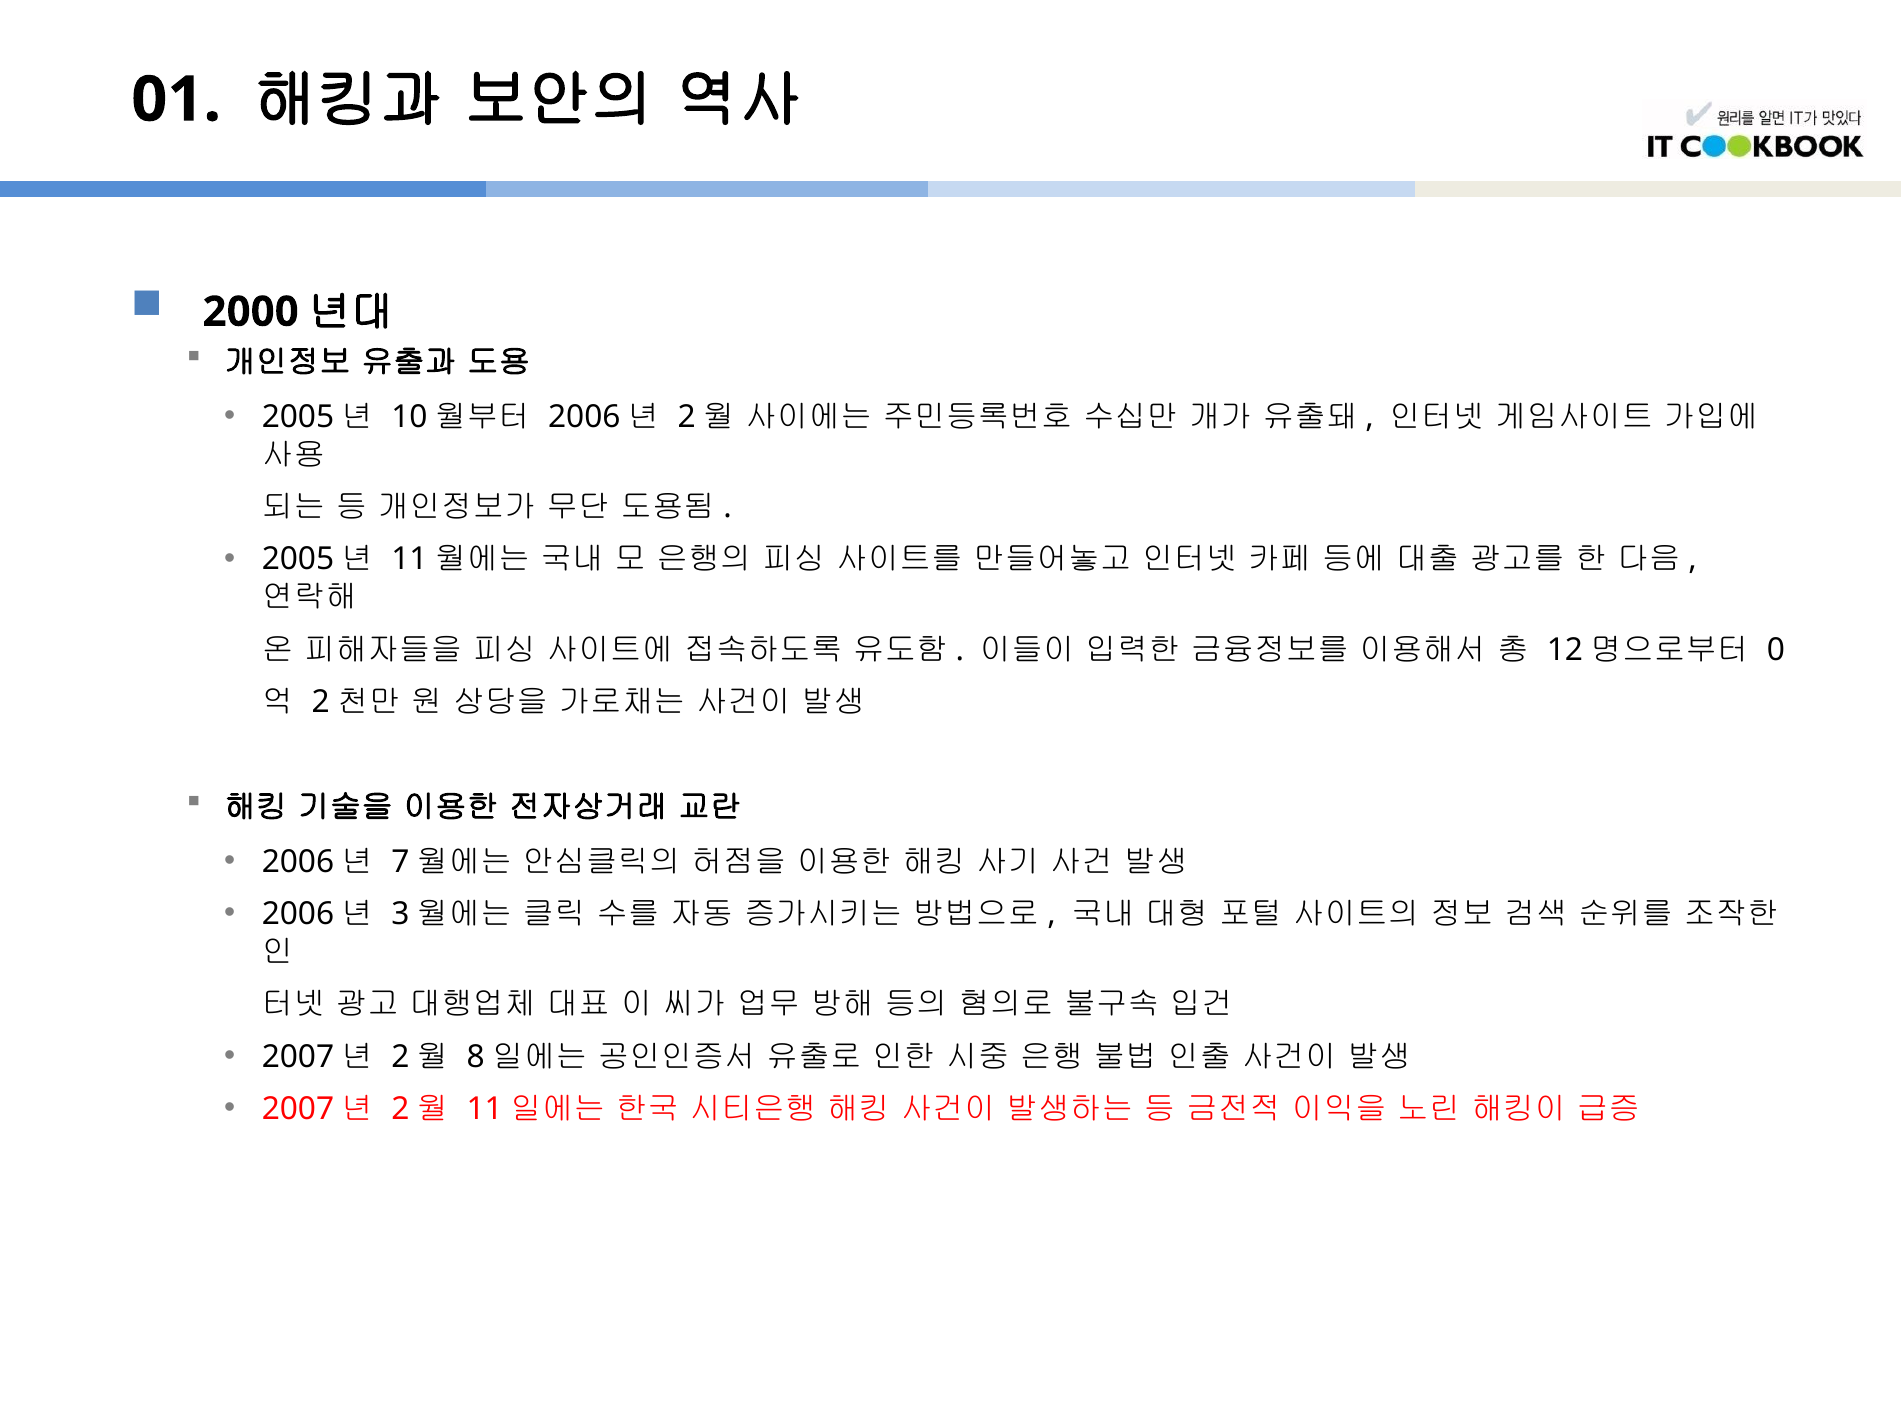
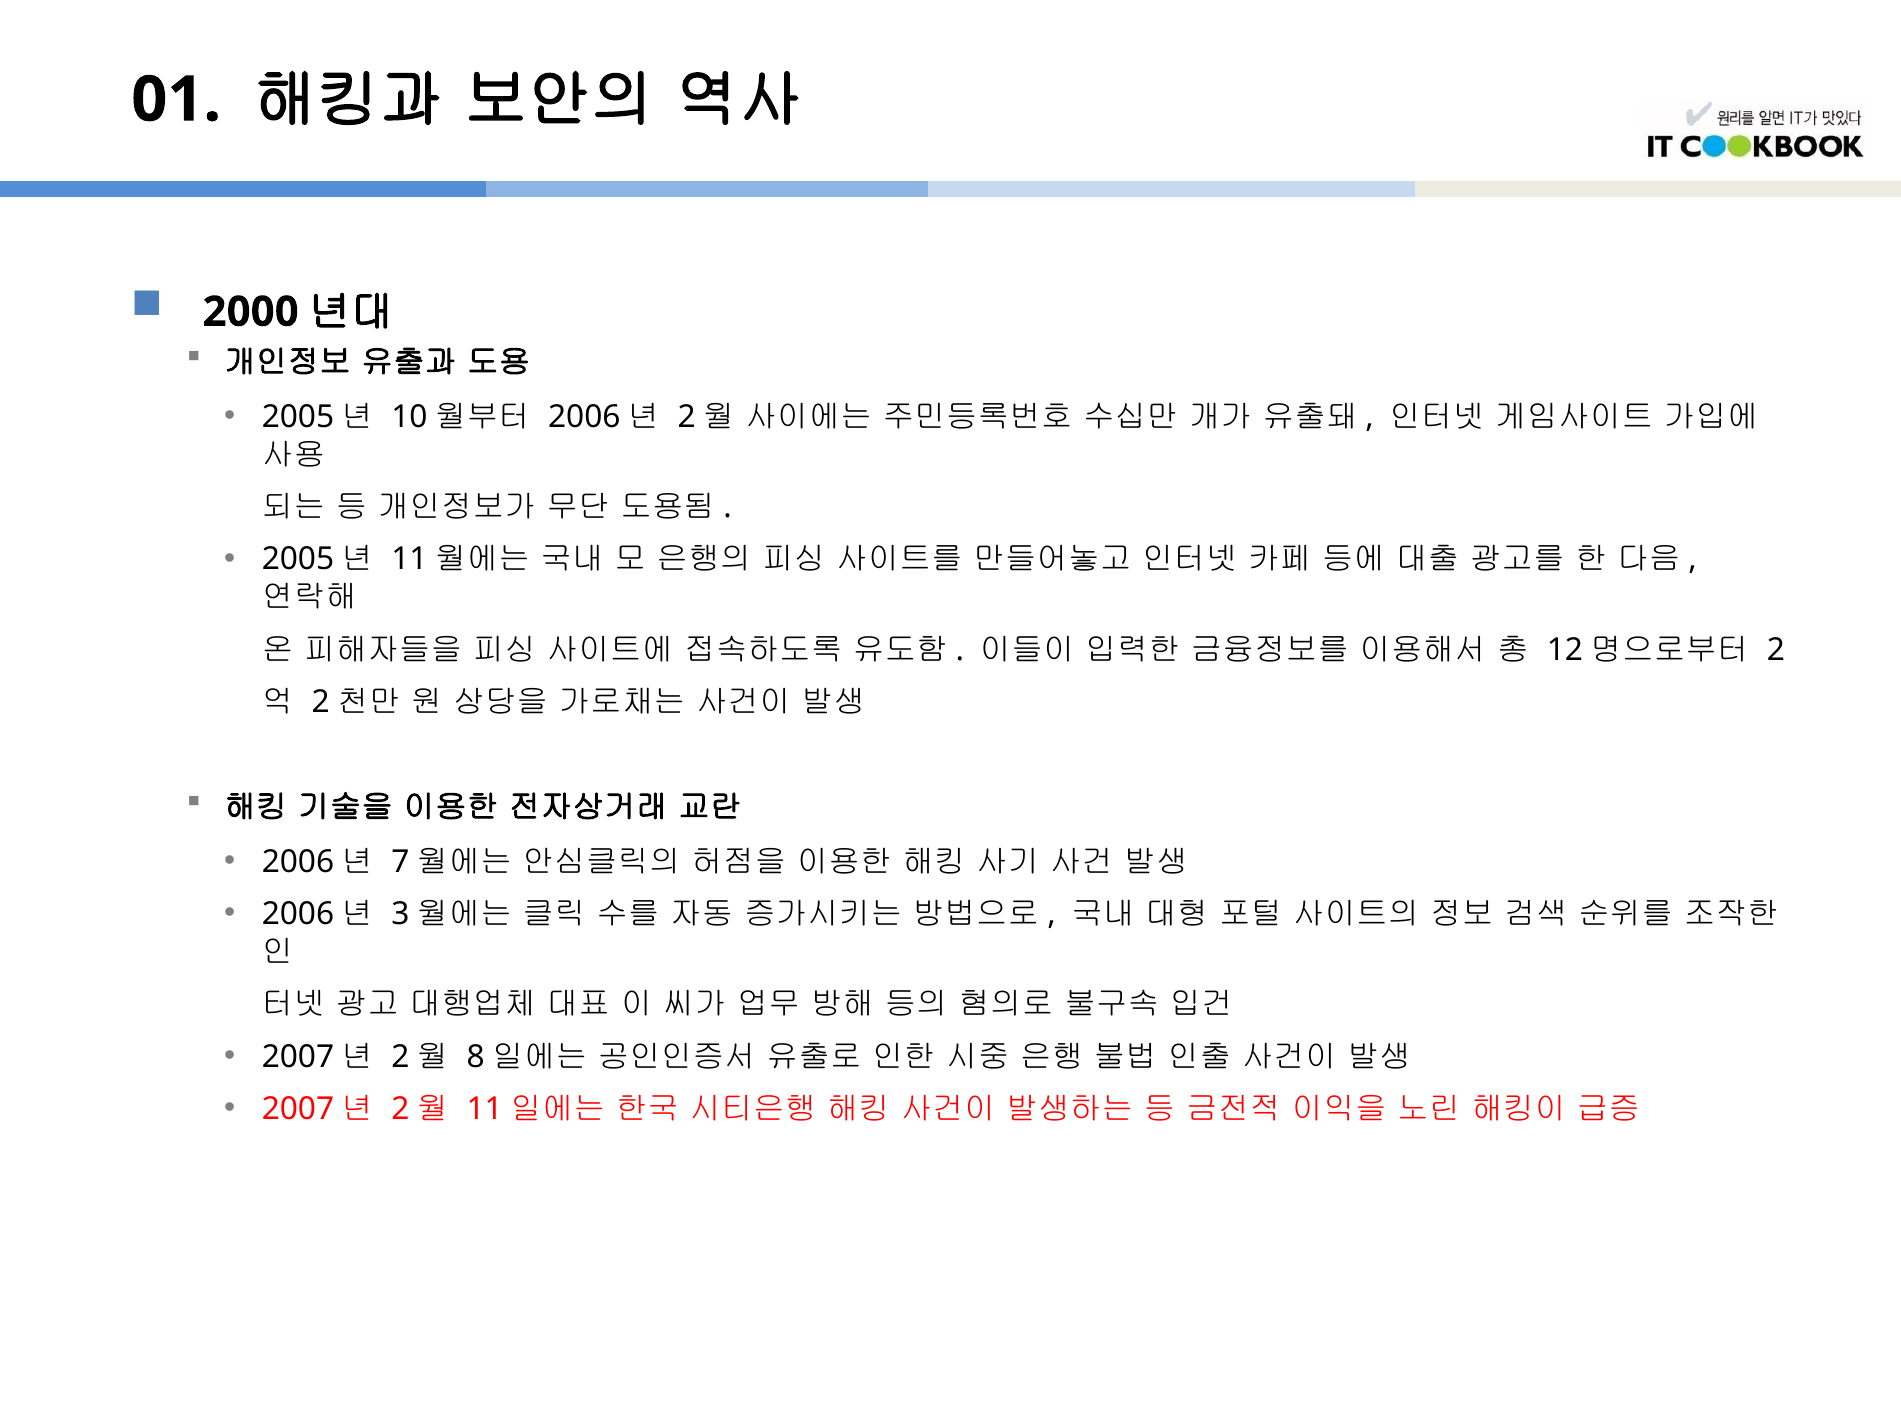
0: 0 -> 2 (1776, 650)
